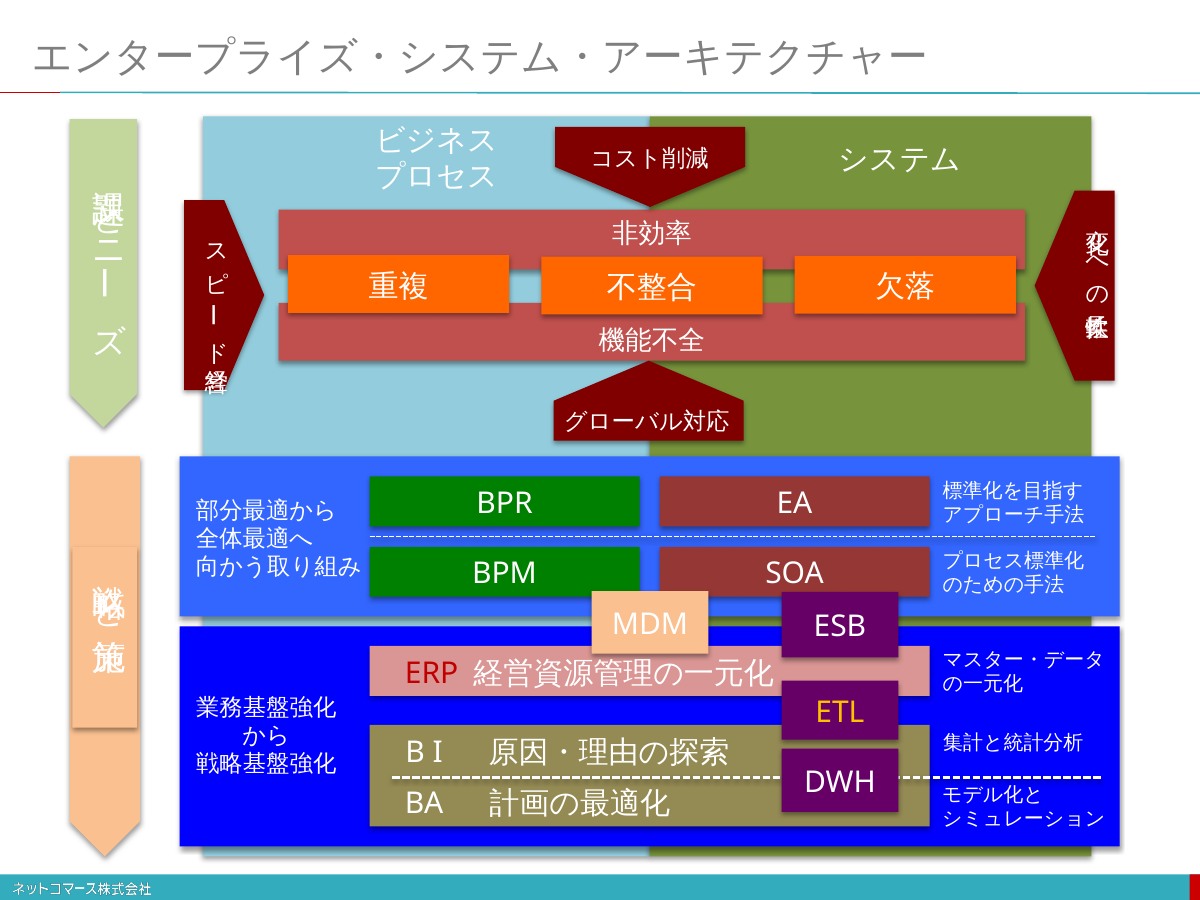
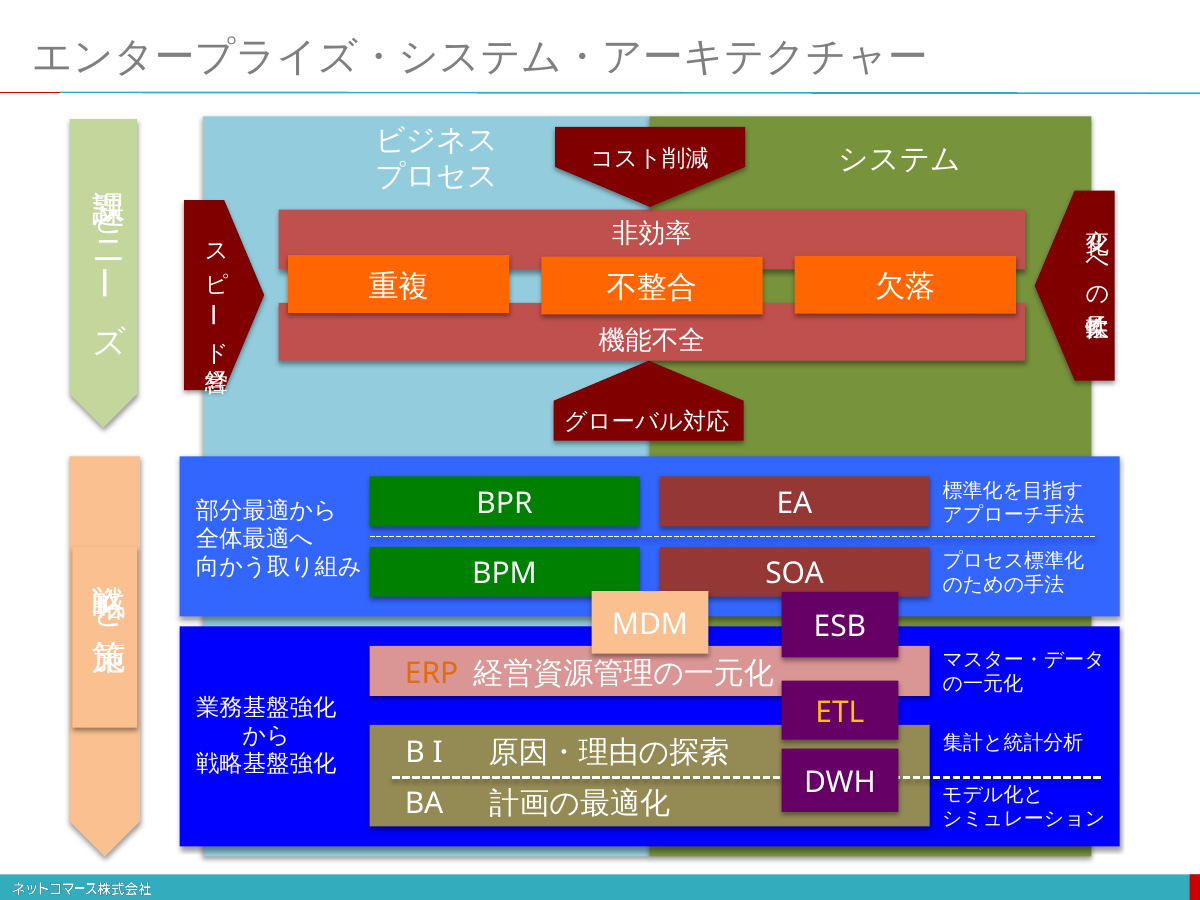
ERP colour: red -> orange (432, 673)
